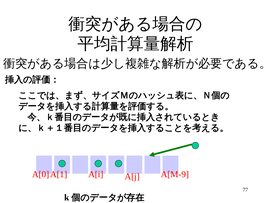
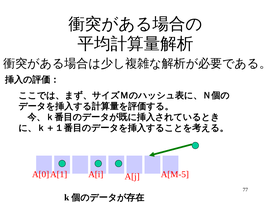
A[M-9: A[M-9 -> A[M-5 (175, 174)
